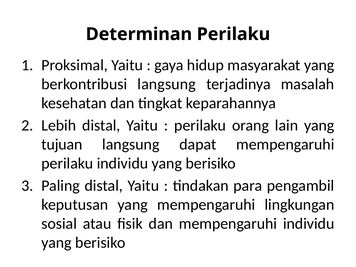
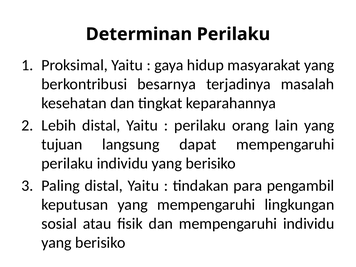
berkontribusi langsung: langsung -> besarnya (167, 84)
